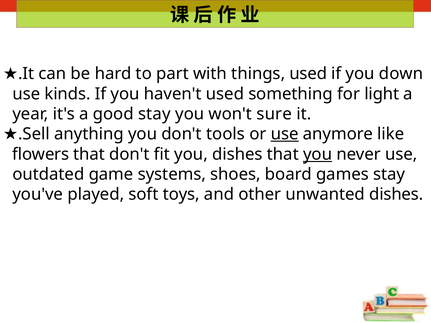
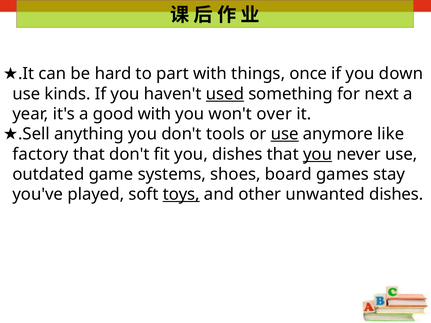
things used: used -> once (308, 74)
used underline: none -> present (225, 94)
light: light -> next (382, 94)
good stay: stay -> with (155, 114)
sure: sure -> over (274, 114)
flowers: flowers -> factory (41, 154)
toys underline: none -> present (181, 195)
